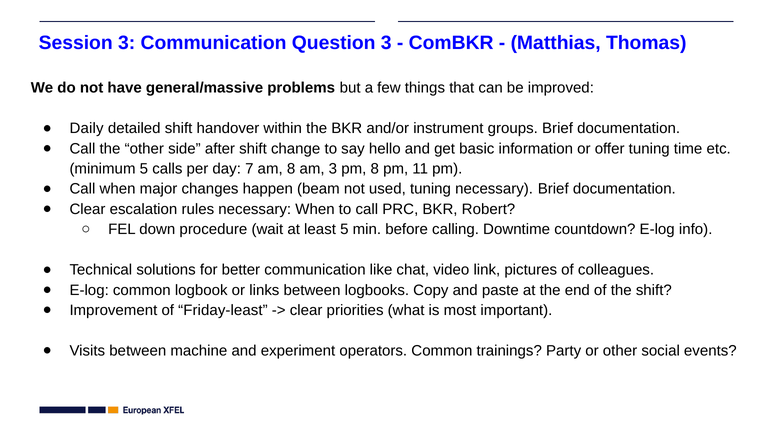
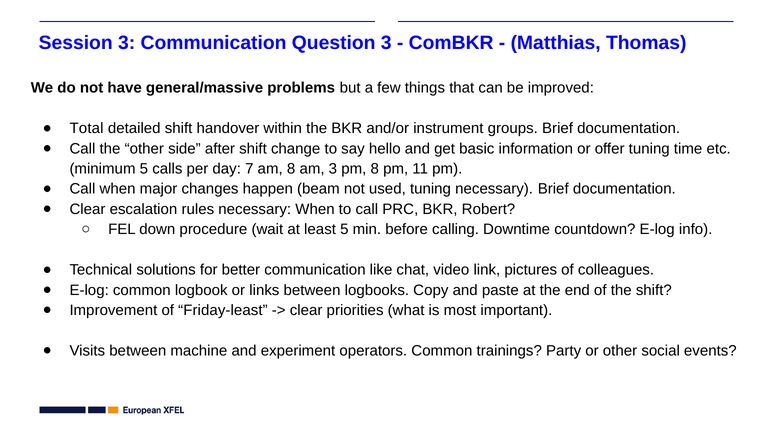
Daily: Daily -> Total (87, 128)
